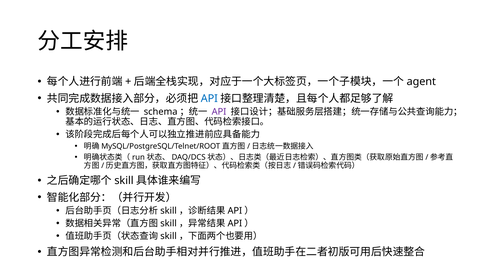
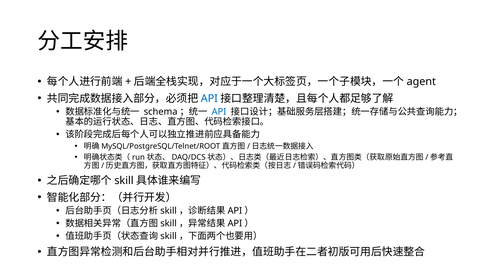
API colour: purple -> blue (219, 112)
